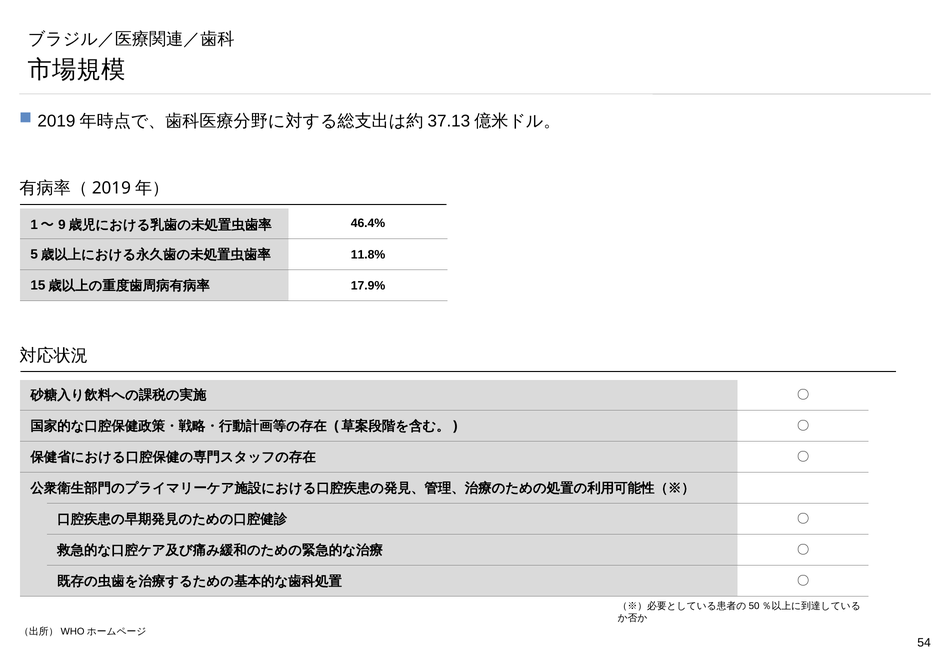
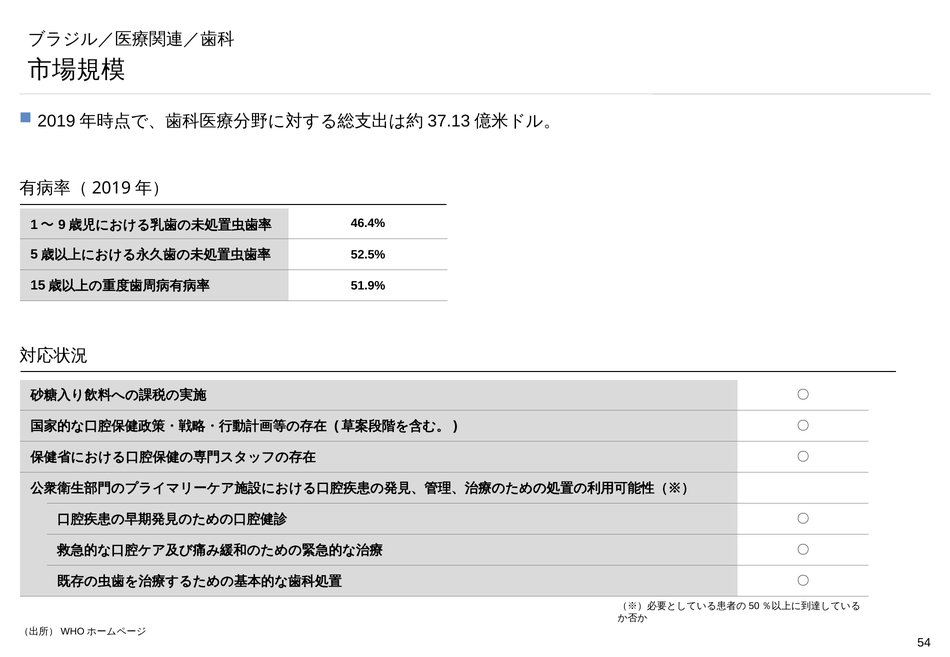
11.8%: 11.8% -> 52.5% (368, 255)
17.9%: 17.9% -> 51.9% (368, 286)
